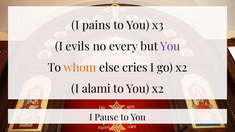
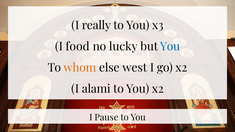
pains: pains -> really (96, 25)
evils: evils -> food (78, 47)
every: every -> lucky (123, 47)
You colour: purple -> blue (170, 47)
cries: cries -> west (135, 68)
